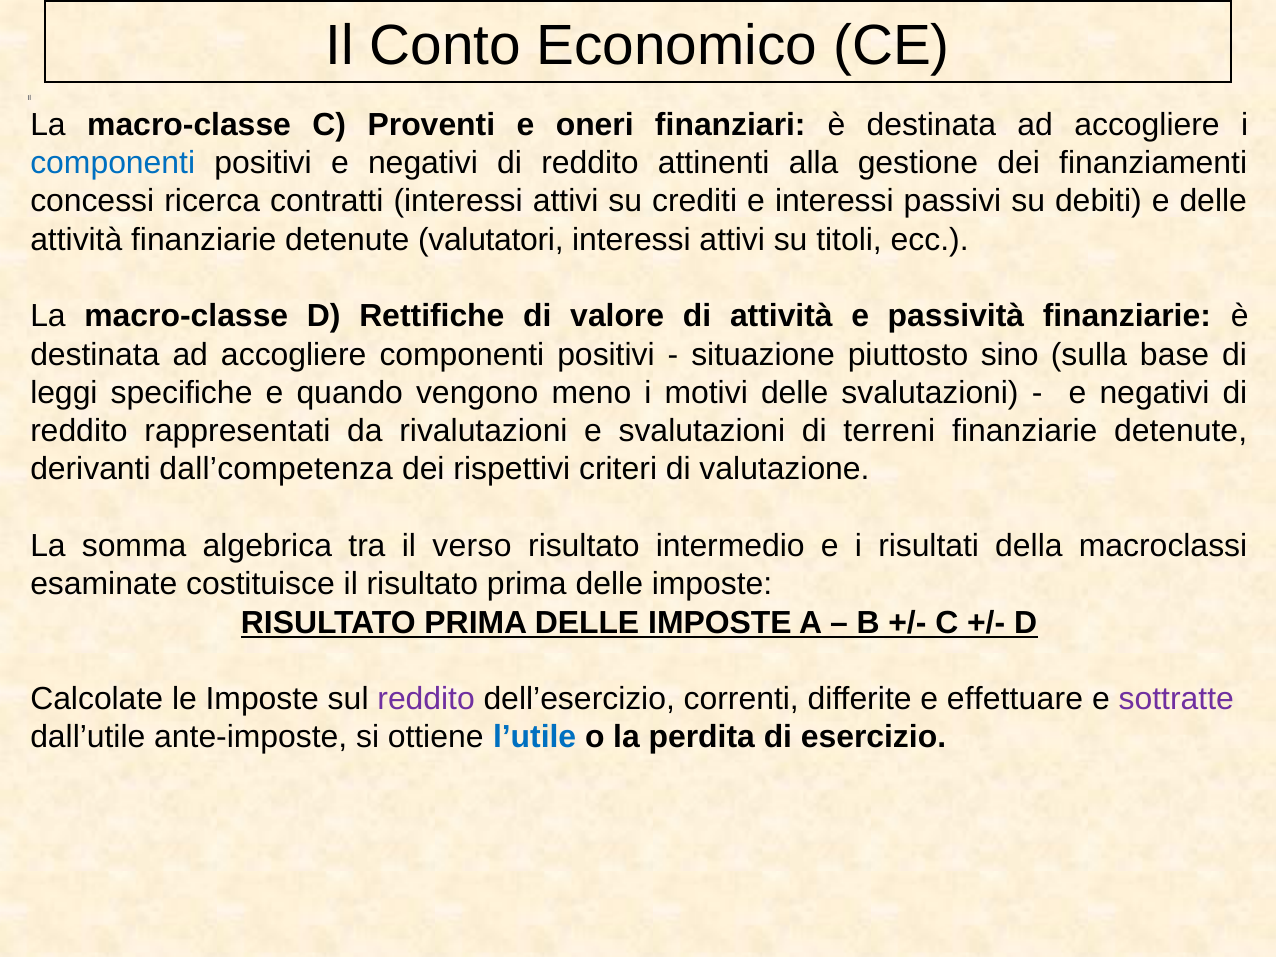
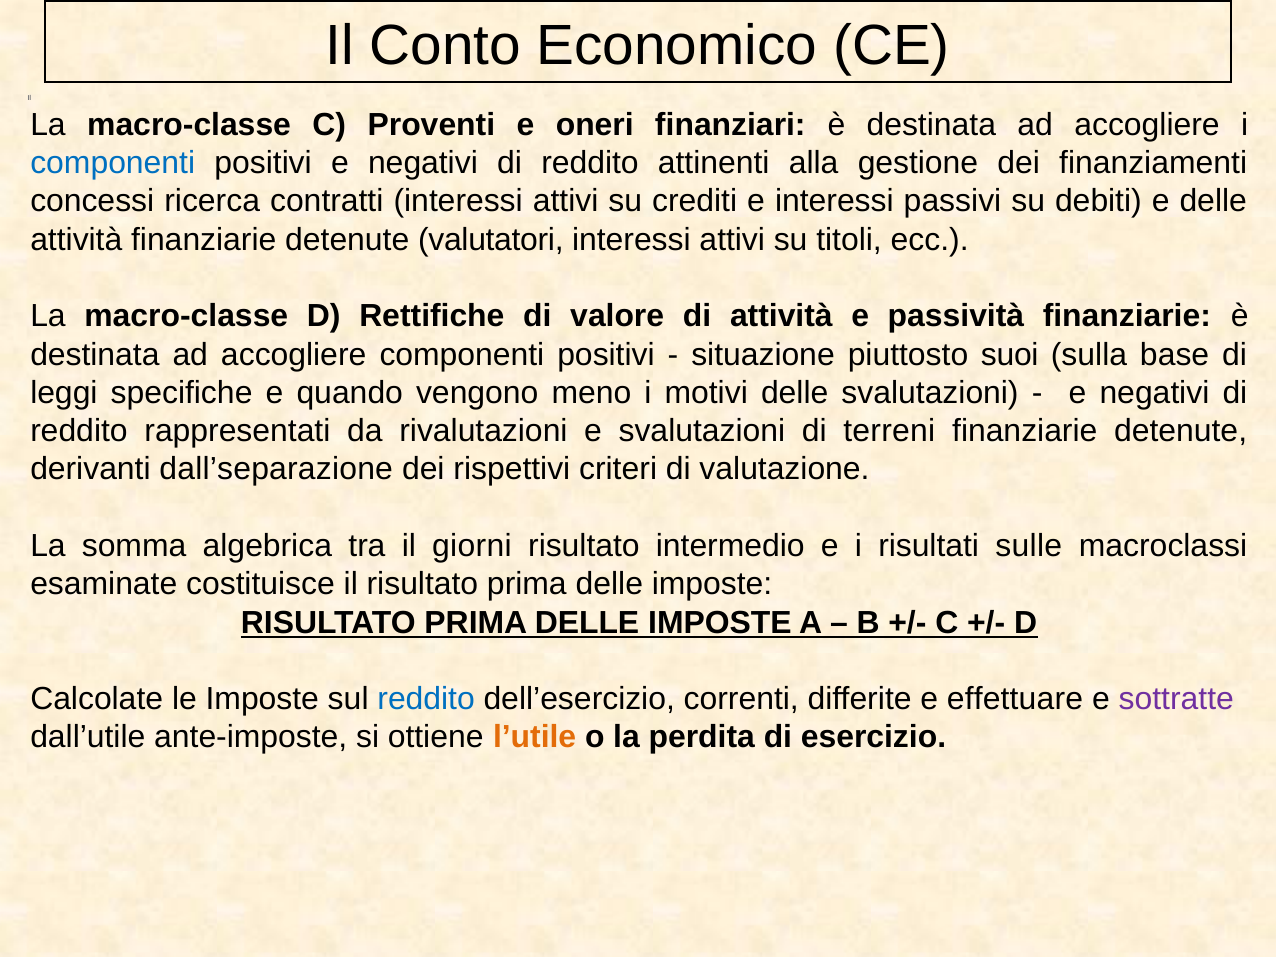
sino: sino -> suoi (1010, 355)
dall’competenza: dall’competenza -> dall’separazione (276, 469)
verso: verso -> giorni (472, 546)
della: della -> sulle (1029, 546)
reddito colour: purple -> blue (426, 699)
l’utile colour: blue -> orange (535, 737)
